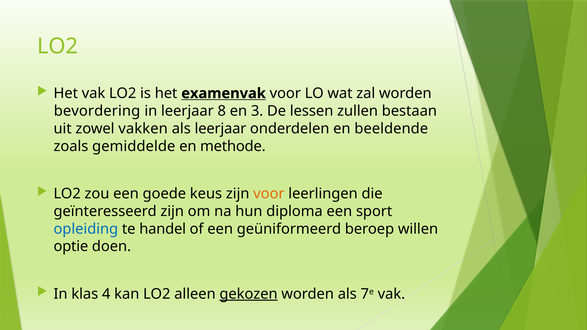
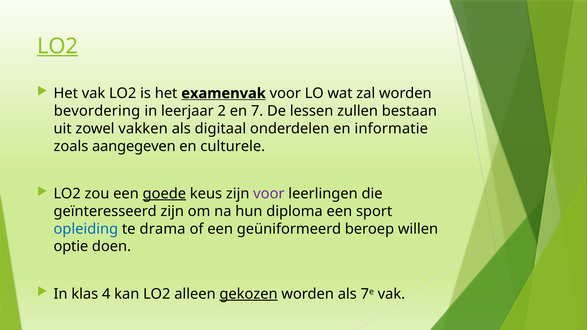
LO2 underline: none -> present (58, 46)
8: 8 -> 2 (222, 111)
3: 3 -> 7 (257, 111)
als leerjaar: leerjaar -> digitaal (220, 129)
beeldende: beeldende -> informatie (391, 129)
gemiddelde: gemiddelde -> aangegeven (134, 146)
methode: methode -> culturele (233, 146)
goede underline: none -> present (164, 194)
voor colour: orange -> purple (269, 194)
handel: handel -> drama (163, 229)
